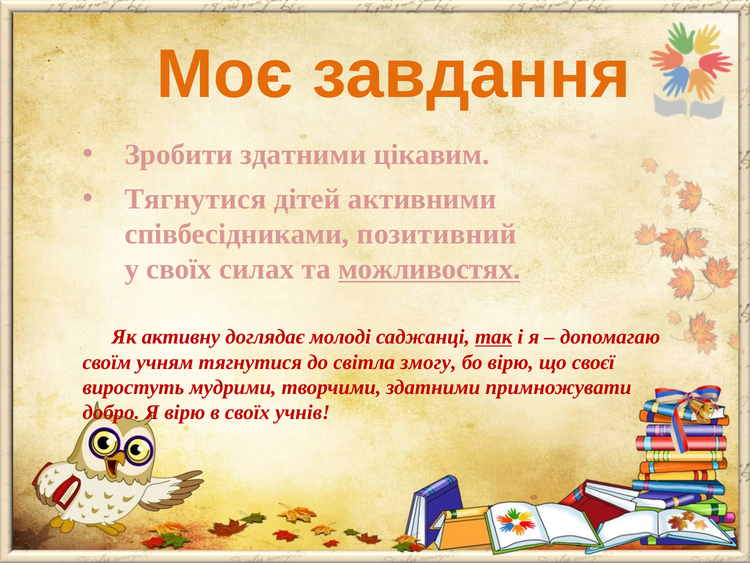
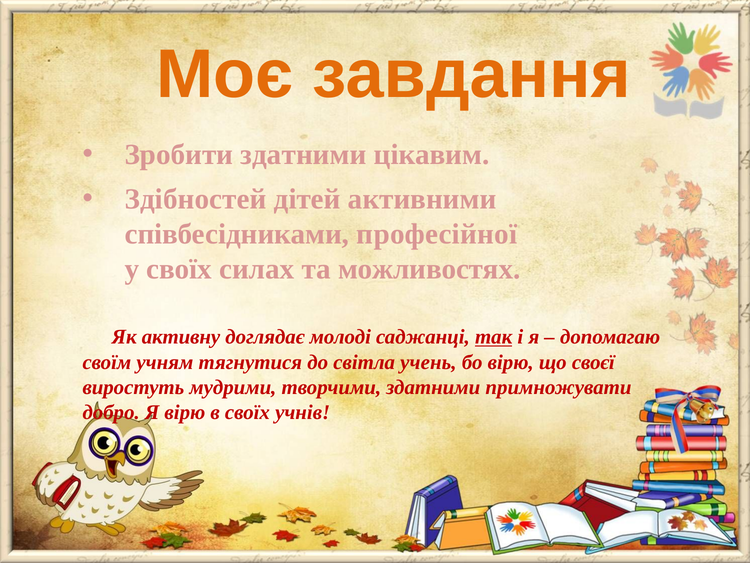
Тягнутися: Тягнутися -> Здібностей (196, 199)
позитивний: позитивний -> професійної (437, 234)
можливостях underline: present -> none (429, 269)
змогу: змогу -> учень (428, 362)
